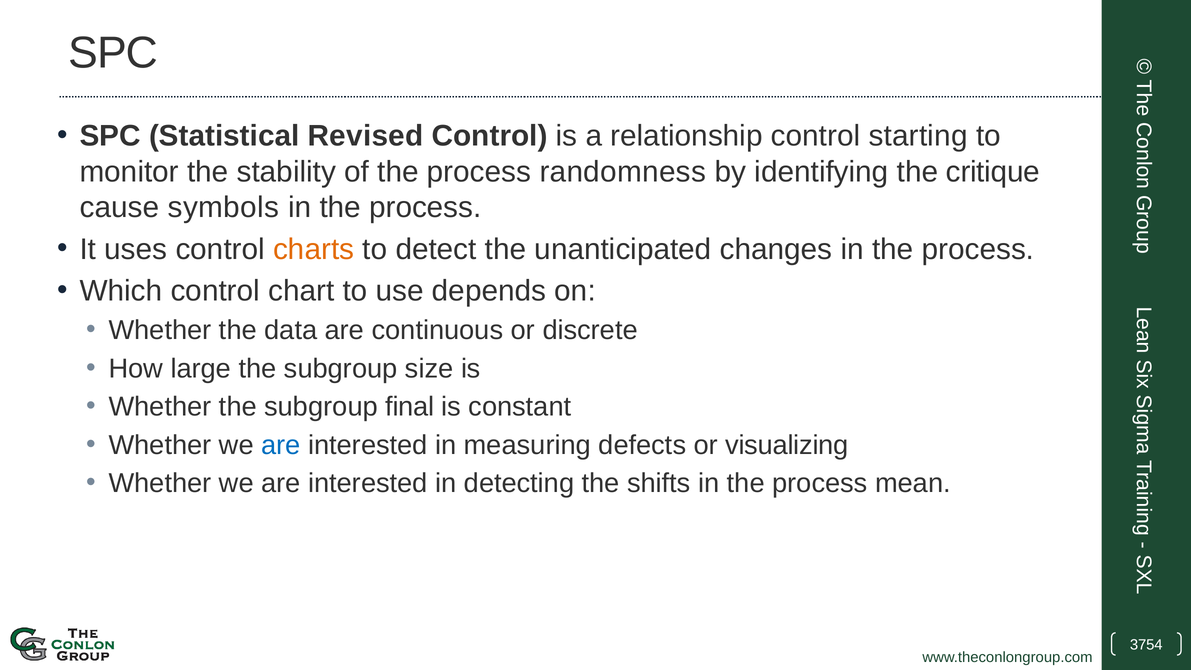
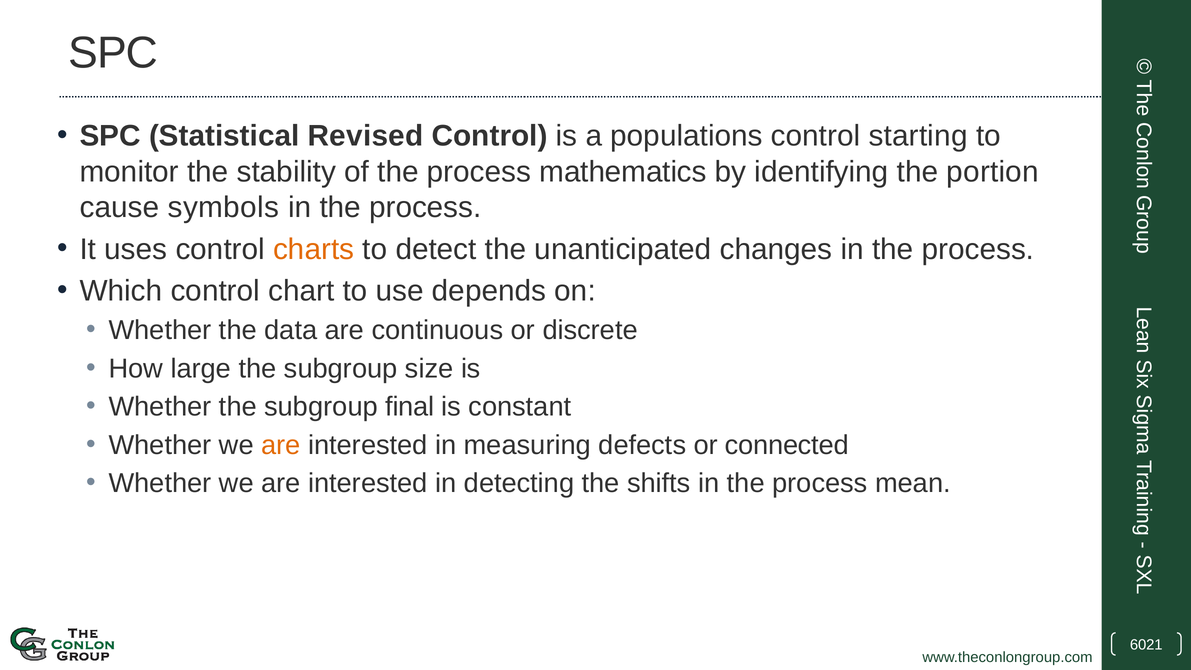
relationship: relationship -> populations (687, 136)
randomness: randomness -> mathematics (623, 172)
critique: critique -> portion (993, 172)
are colour: blue -> orange (281, 445)
visualizing: visualizing -> connected (787, 445)
3754: 3754 -> 6021 (1146, 645)
